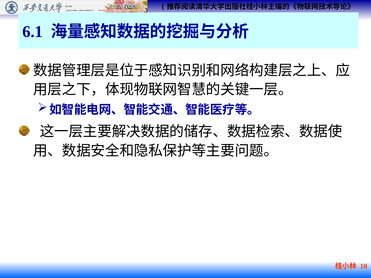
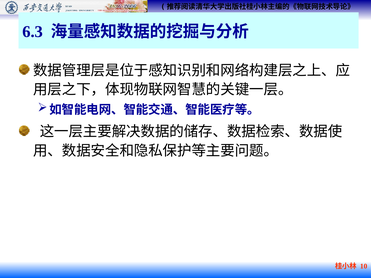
6.1: 6.1 -> 6.3 (33, 32)
